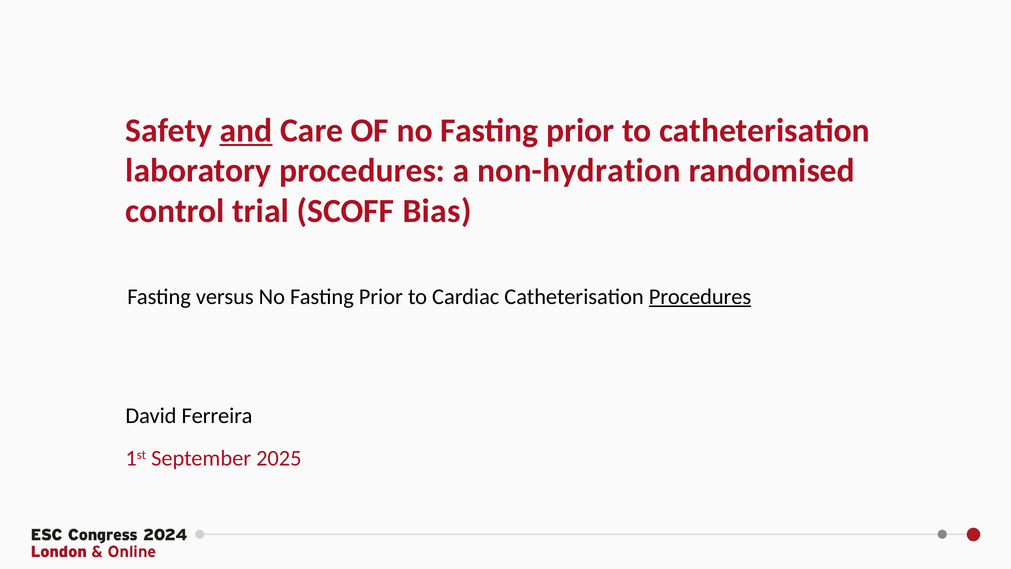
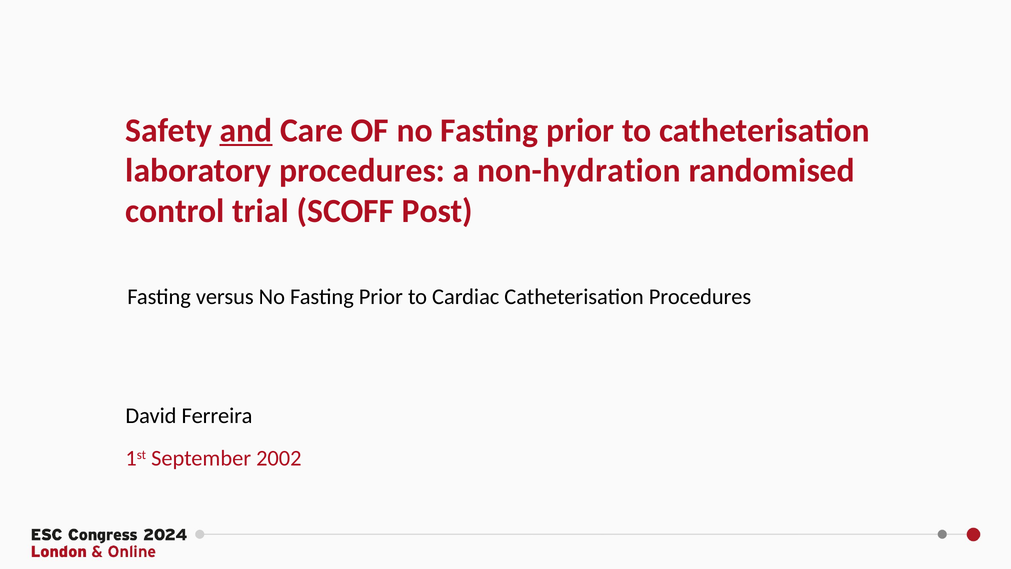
Bias: Bias -> Post (437, 211)
Procedures underline: present -> none (700, 296)
2025: 2025 -> 2002 (279, 458)
